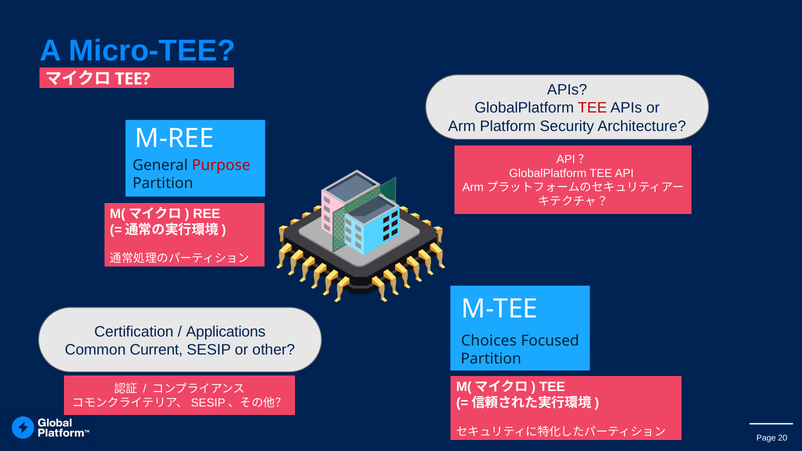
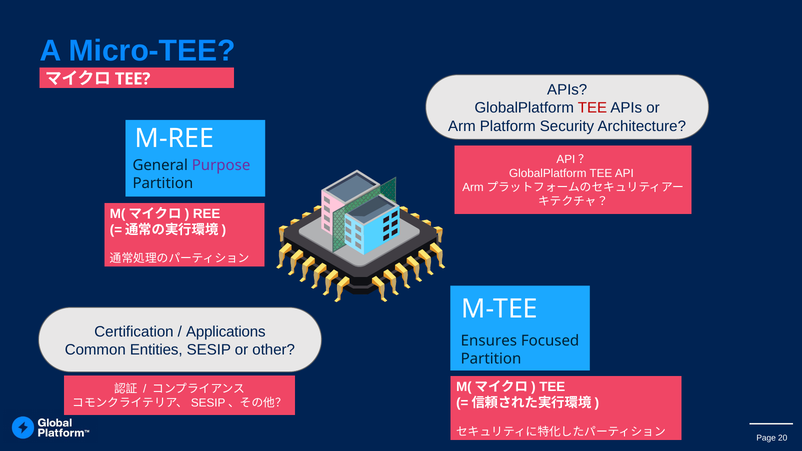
Purpose colour: red -> purple (221, 166)
Choices: Choices -> Ensures (489, 341)
Current: Current -> Entities (156, 350)
